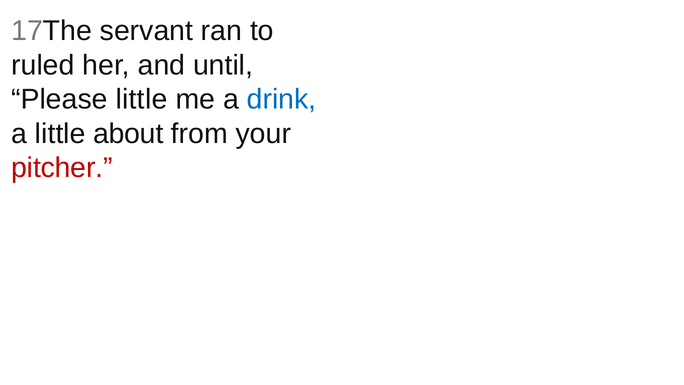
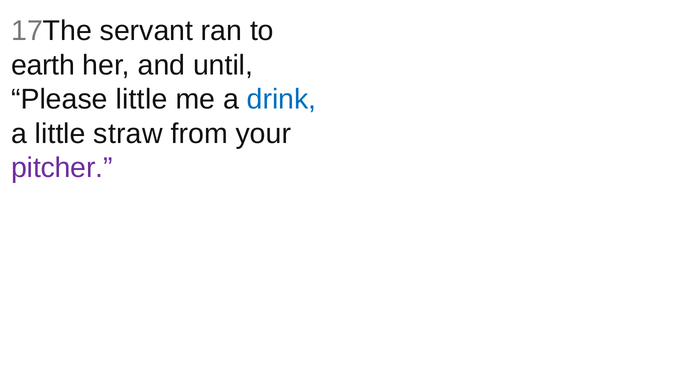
ruled: ruled -> earth (43, 65)
about: about -> straw (128, 134)
pitcher colour: red -> purple (62, 168)
